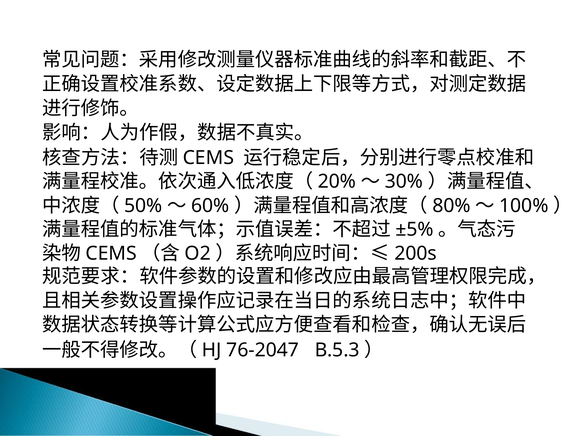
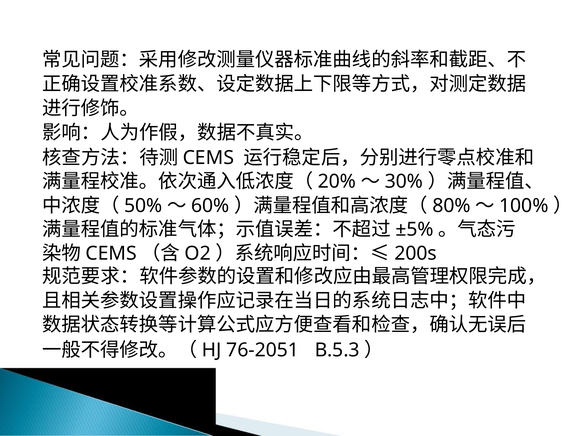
76-2047: 76-2047 -> 76-2051 (263, 350)
